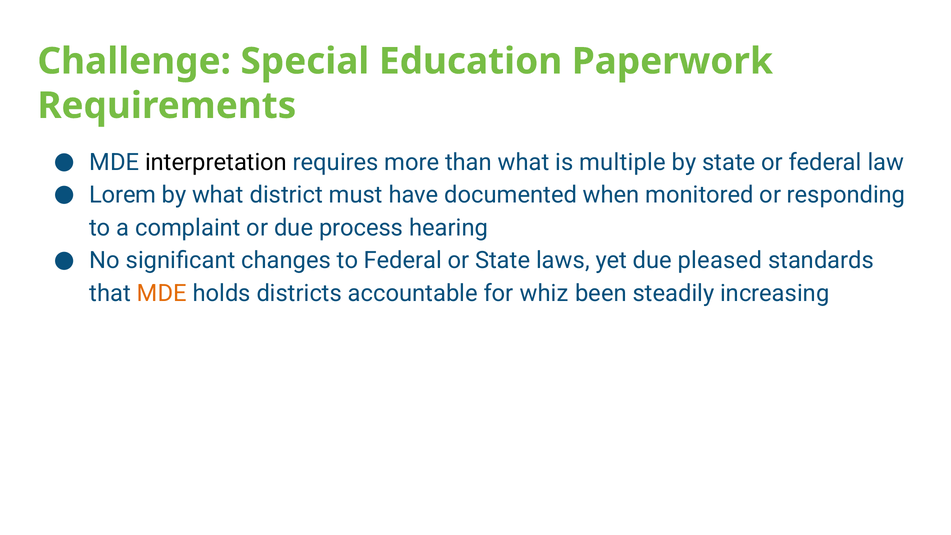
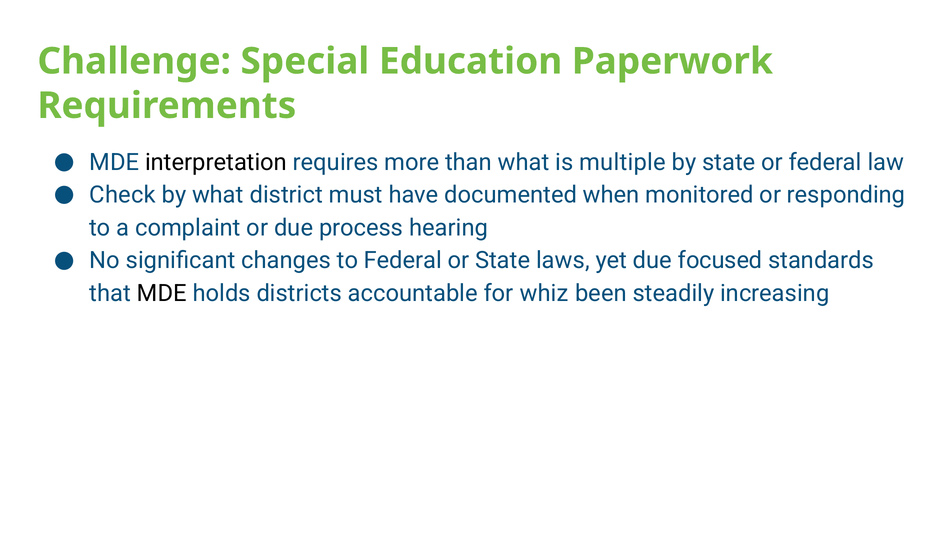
Lorem: Lorem -> Check (123, 195)
pleased: pleased -> focused (720, 261)
MDE colour: orange -> black (162, 293)
